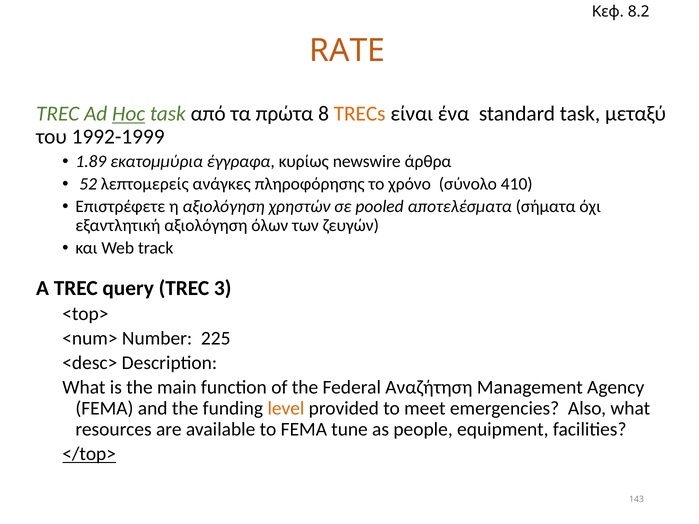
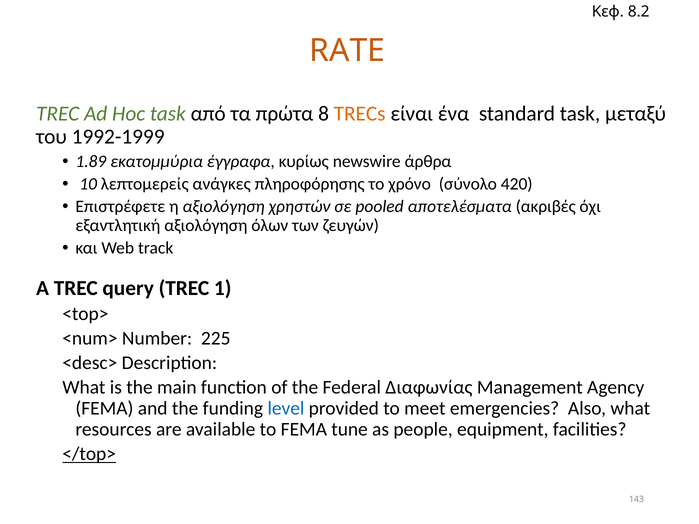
Hoc underline: present -> none (129, 114)
52: 52 -> 10 (88, 184)
410: 410 -> 420 (517, 184)
σήματα: σήματα -> ακριβές (546, 207)
3: 3 -> 1 (223, 288)
Αναζήτηση: Αναζήτηση -> Διαφωνίας (429, 388)
level colour: orange -> blue (286, 409)
